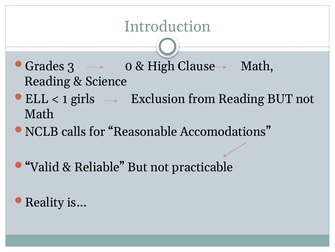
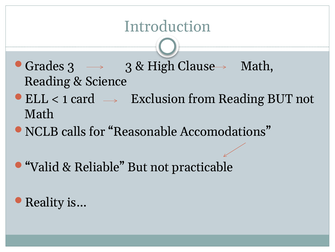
3 0: 0 -> 3 (129, 66)
girls: girls -> card (83, 99)
